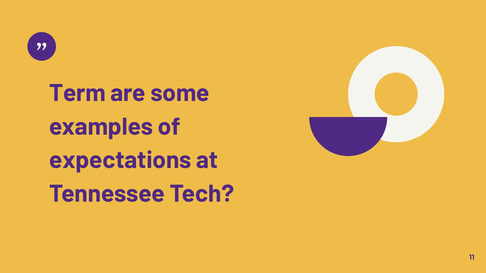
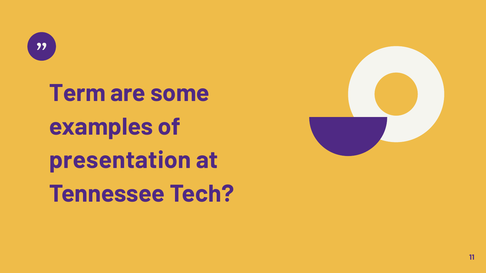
expectations: expectations -> presentation (120, 160)
